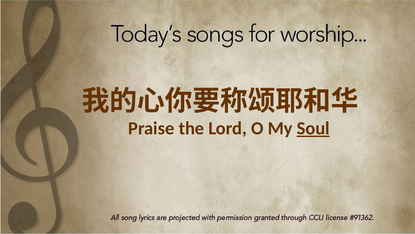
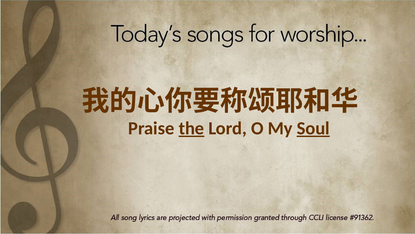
the underline: none -> present (191, 128)
